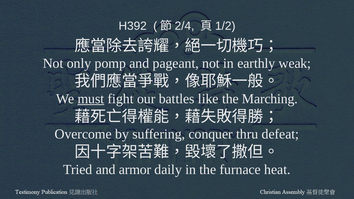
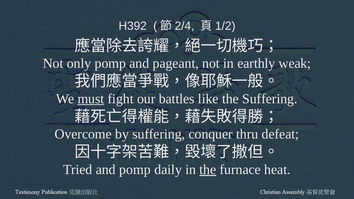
the Marching: Marching -> Suffering (270, 99)
and armor: armor -> pomp (135, 170)
the underline: none -> present (208, 170)
